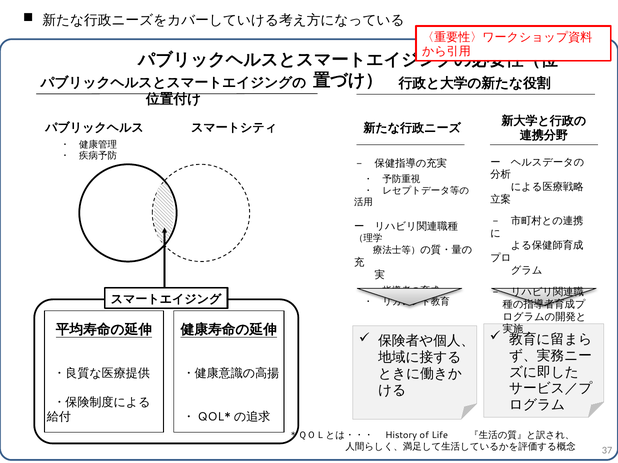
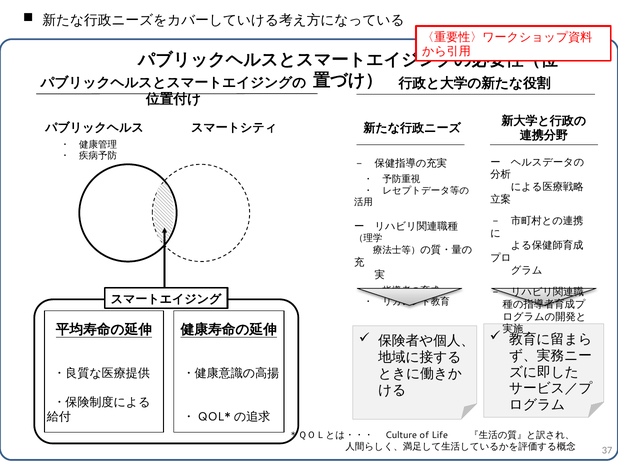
History: History -> Culture (401, 436)
